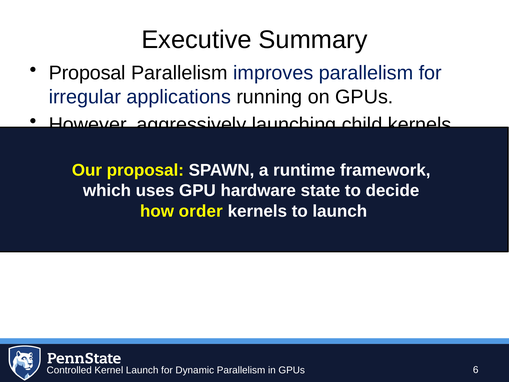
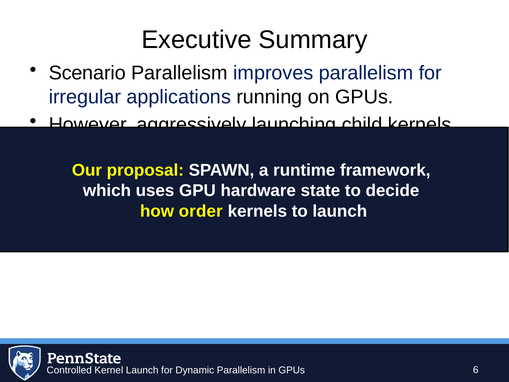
Proposal: Proposal -> Scenario (87, 73)
